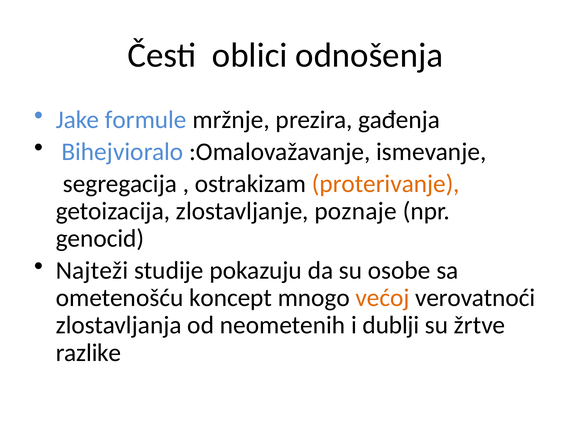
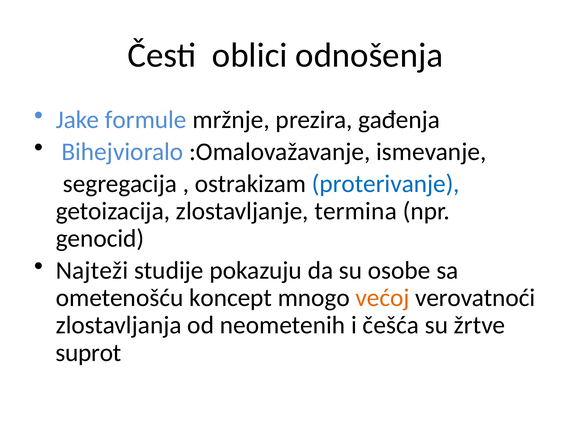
proterivanje colour: orange -> blue (386, 184)
poznaje: poznaje -> termina (356, 211)
dublji: dublji -> češća (391, 325)
razlike: razlike -> suprot (88, 353)
